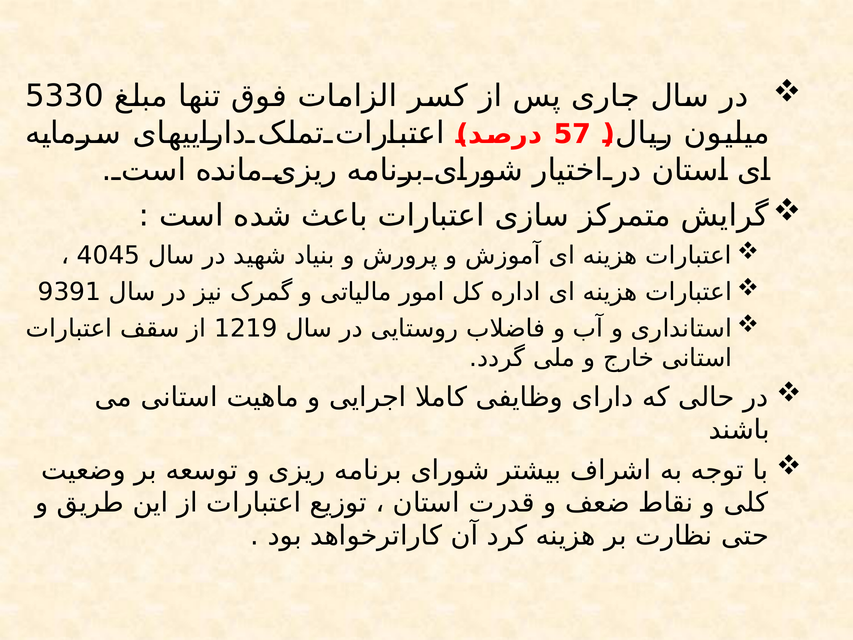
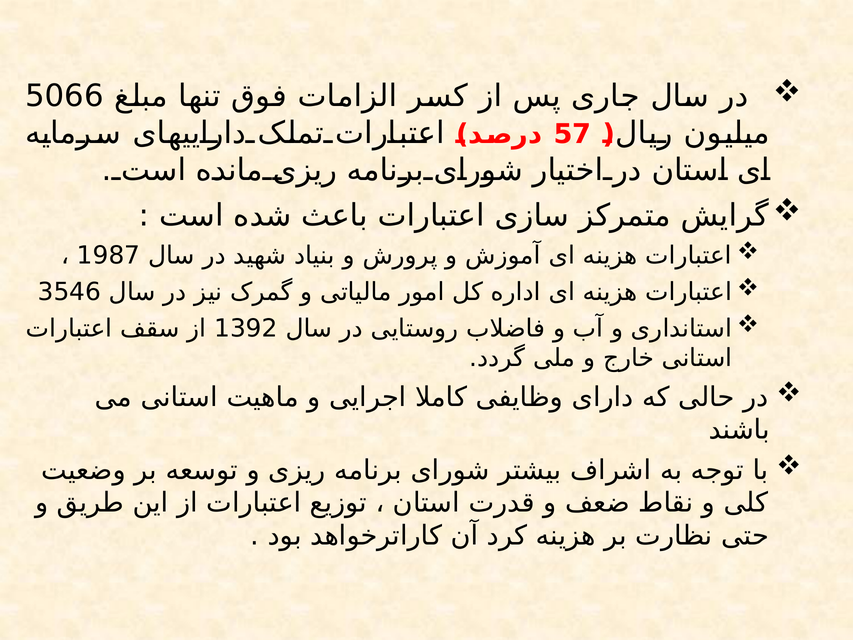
5330: 5330 -> 5066 (64, 96)
4045: 4045 -> 1987 (109, 255)
9391: 9391 -> 3546 (69, 292)
1219: 1219 -> 1392 (246, 328)
